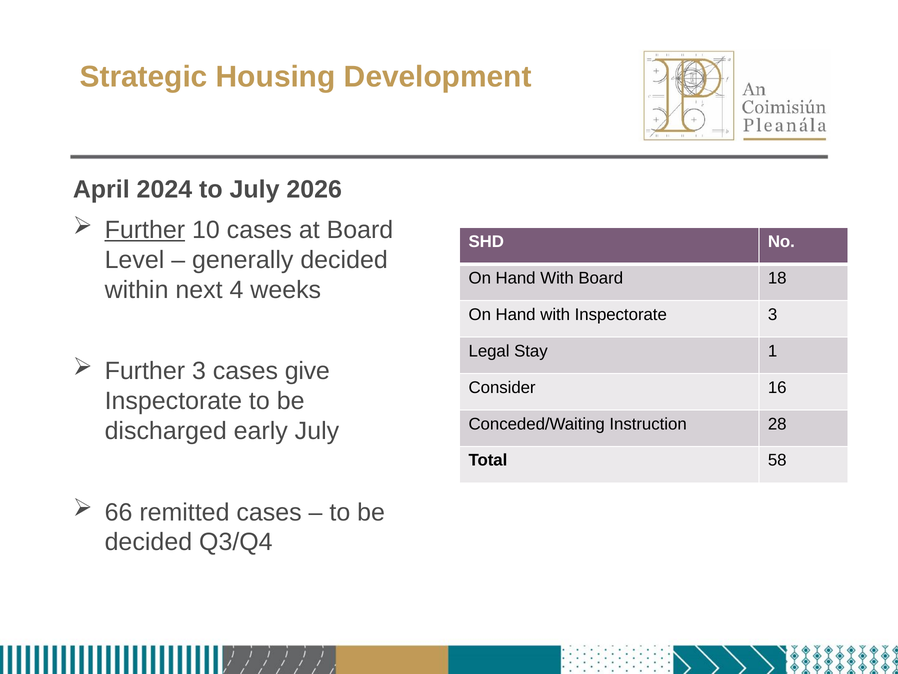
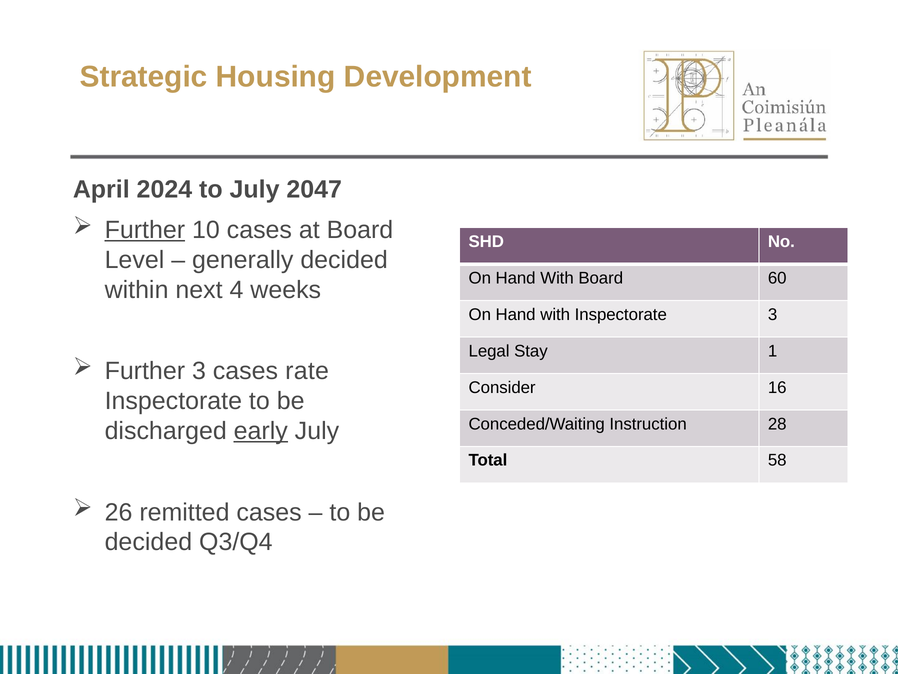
2026: 2026 -> 2047 (314, 189)
18: 18 -> 60 (777, 278)
give: give -> rate (307, 371)
early underline: none -> present (261, 431)
66: 66 -> 26 (119, 512)
